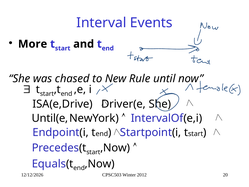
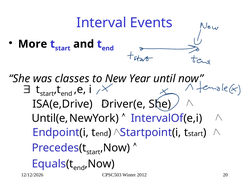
chased: chased -> classes (72, 79)
Rule: Rule -> Year (140, 79)
